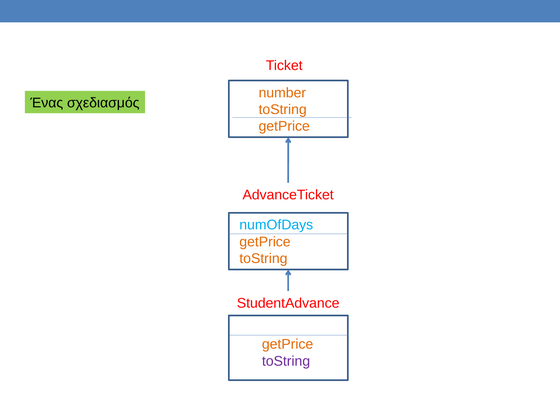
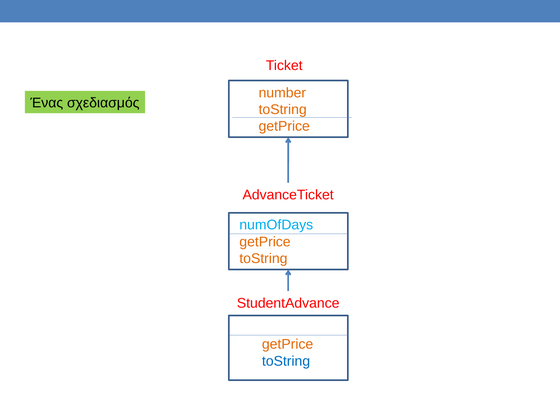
toString colour: purple -> blue (286, 361)
